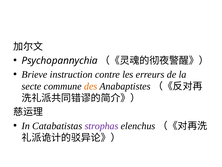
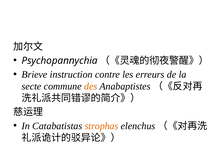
strophas colour: purple -> orange (102, 126)
